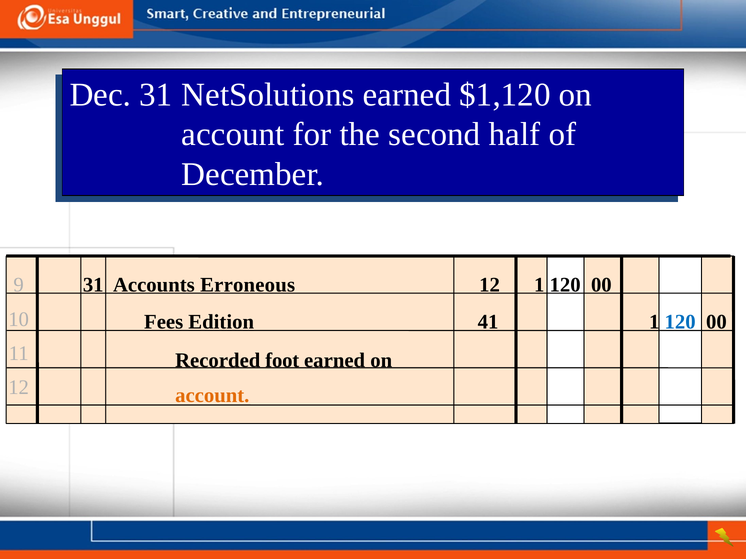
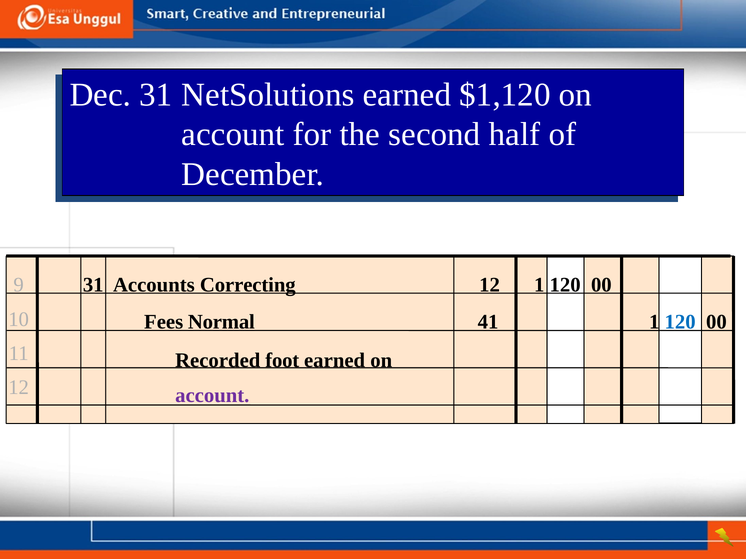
Erroneous: Erroneous -> Correcting (248, 285)
Edition: Edition -> Normal (221, 322)
account colour: orange -> purple (212, 396)
